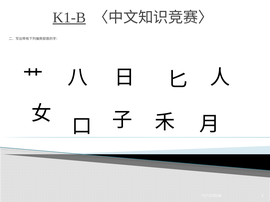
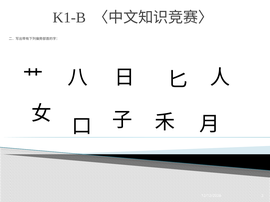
K1-B underline: present -> none (69, 18)
